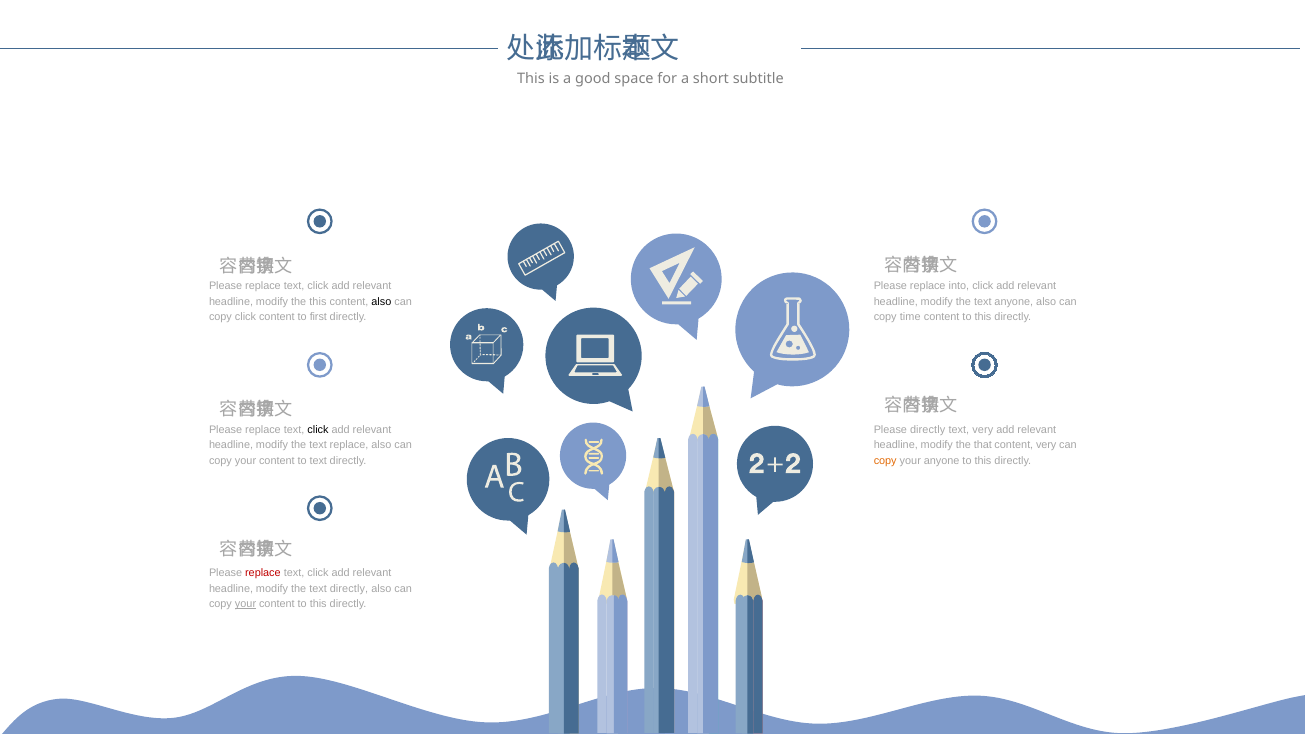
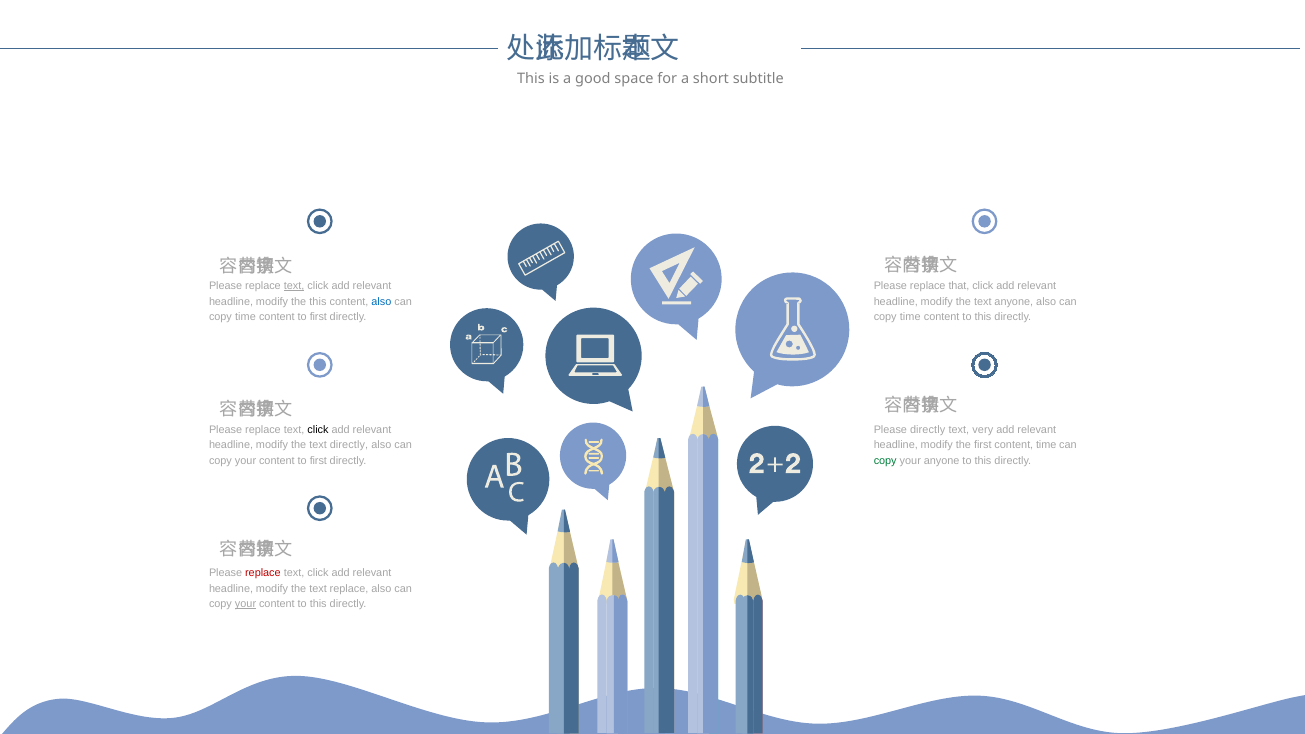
text underline: none -> present (294, 286)
into: into -> that (959, 286)
also colour: black -> blue (381, 302)
click: click -> time (245, 317)
text replace: replace -> directly (349, 445)
the that: that -> first (983, 445)
content very: very -> time (1046, 445)
your content to text: text -> first (318, 461)
copy colour: orange -> green (885, 461)
the text directly: directly -> replace (349, 589)
